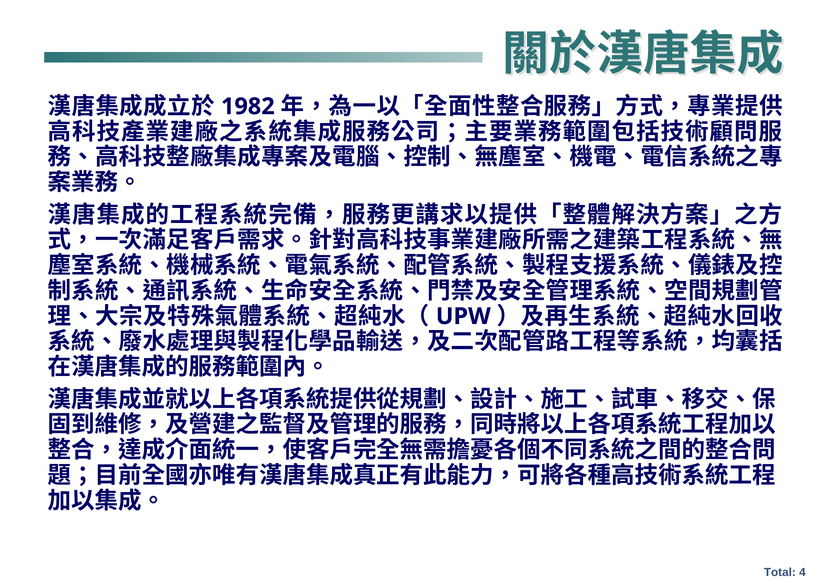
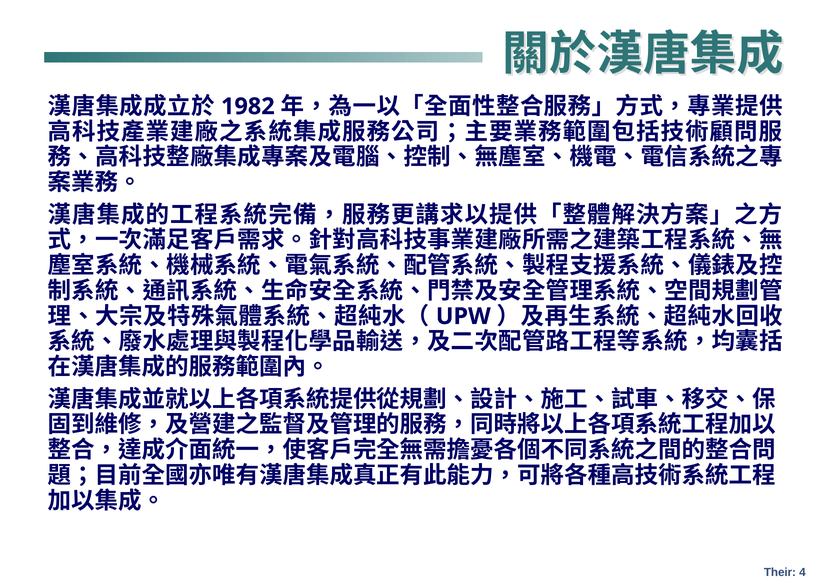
Total: Total -> Their (780, 572)
